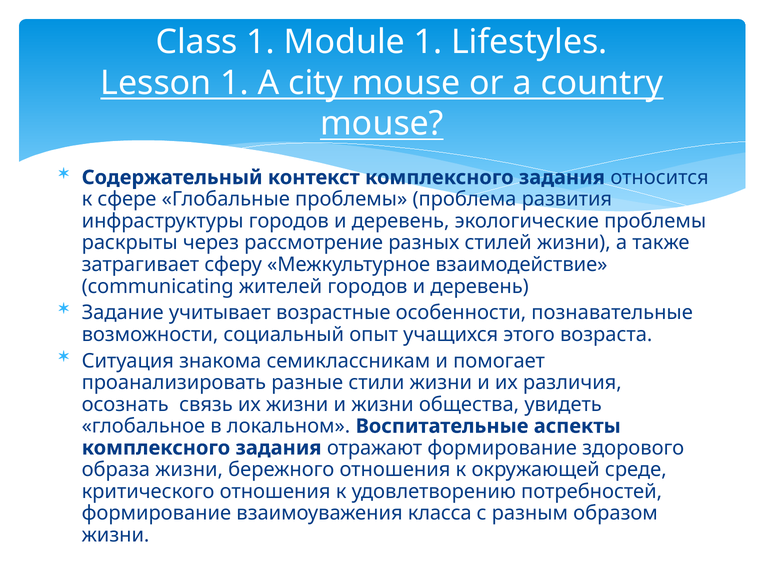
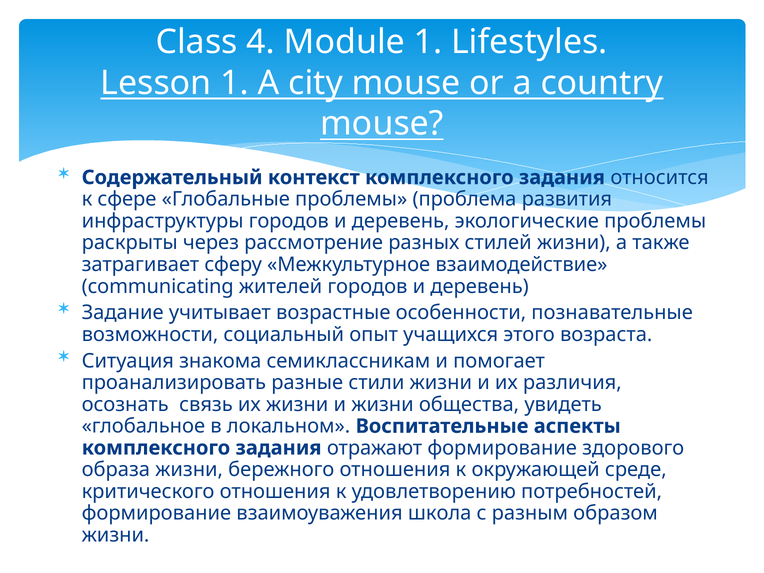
Class 1: 1 -> 4 (261, 42)
класса: класса -> школа (440, 513)
